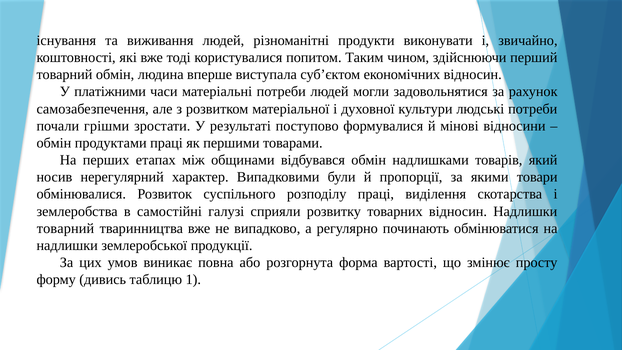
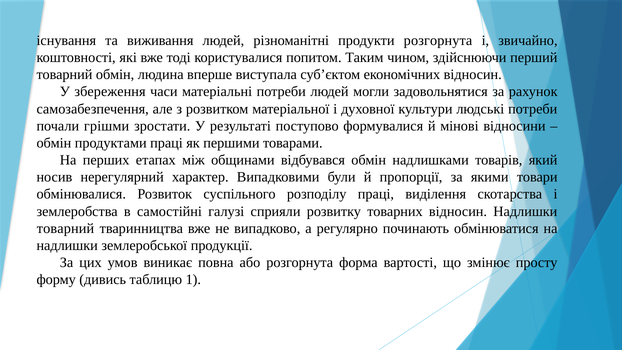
продукти виконувати: виконувати -> розгорнута (438, 40)
платіжними: платіжними -> збереження (110, 92)
